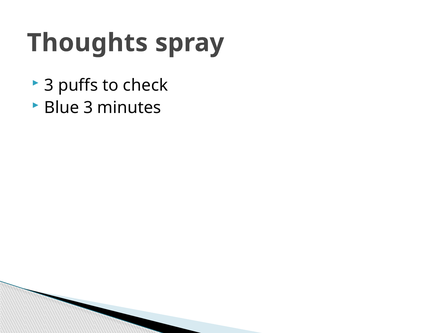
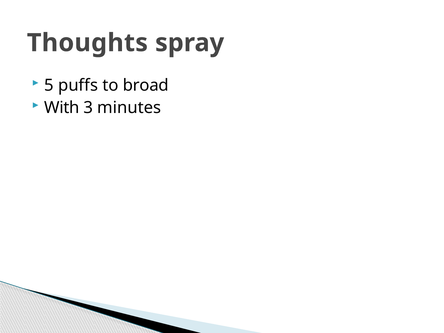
3: 3 -> 5 (49, 85)
check: check -> broad (146, 85)
Blue: Blue -> With (62, 108)
